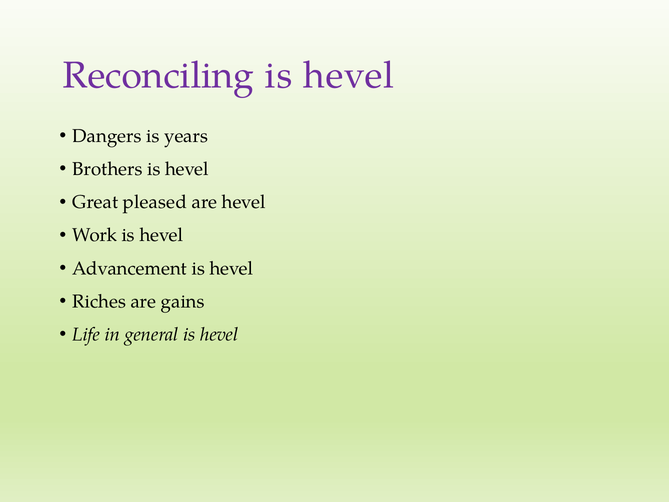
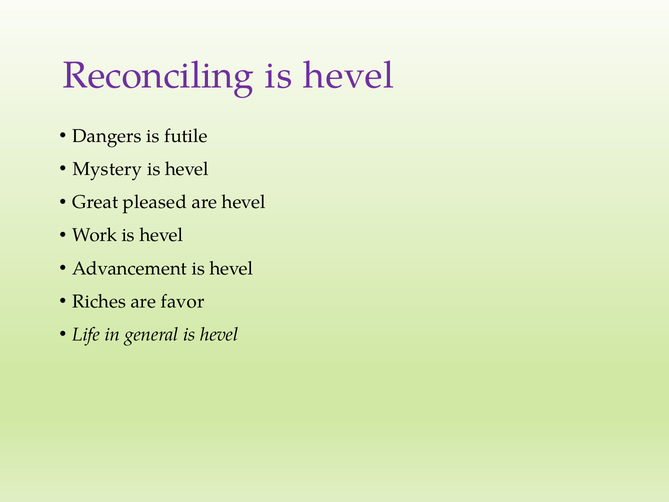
years: years -> futile (186, 136)
Brothers: Brothers -> Mystery (107, 169)
gains: gains -> favor (183, 301)
